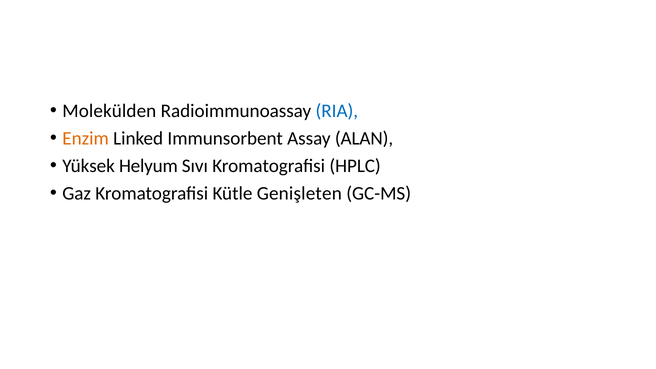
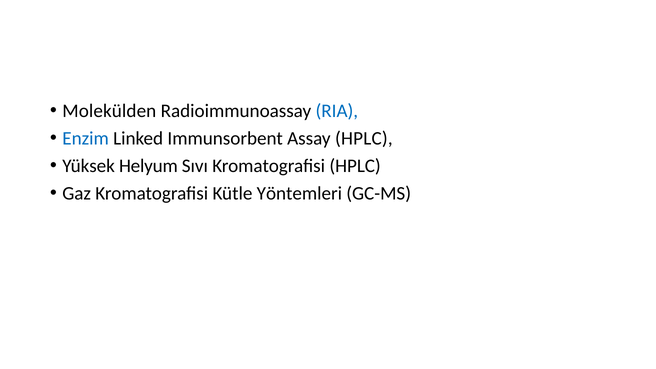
Enzim colour: orange -> blue (86, 138)
Assay ALAN: ALAN -> HPLC (364, 138)
Genişleten: Genişleten -> Yöntemleri (299, 193)
